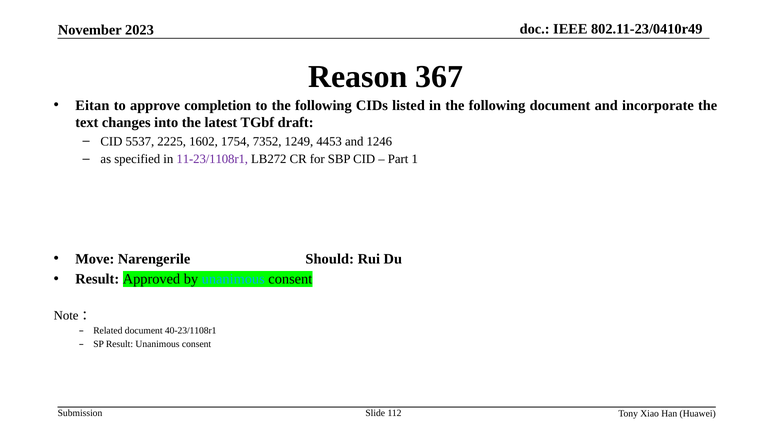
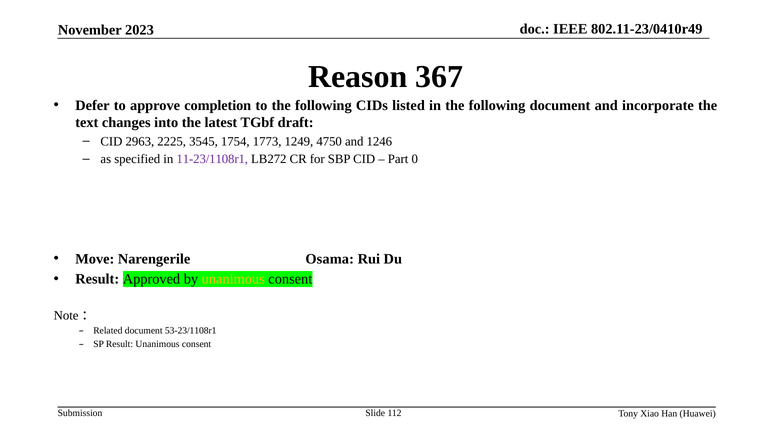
Eitan: Eitan -> Defer (92, 106)
5537: 5537 -> 2963 (140, 142)
1602: 1602 -> 3545 (204, 142)
7352: 7352 -> 1773 (267, 142)
4453: 4453 -> 4750 (329, 142)
1: 1 -> 0 (415, 159)
Should: Should -> Osama (330, 259)
unanimous colour: light blue -> yellow (233, 279)
40-23/1108r1: 40-23/1108r1 -> 53-23/1108r1 (191, 331)
